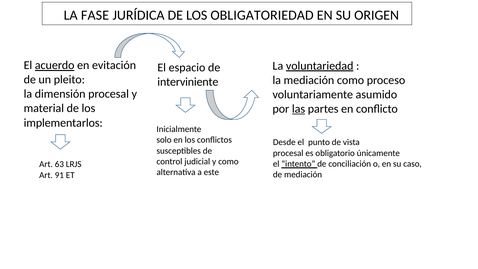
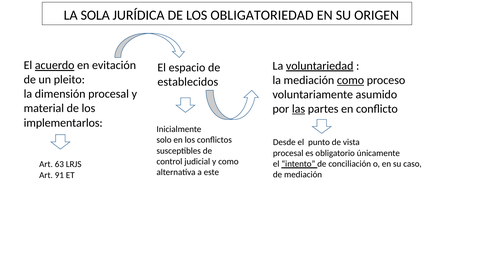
FASE: FASE -> SOLA (95, 15)
como underline: none -> present (351, 80)
interviniente: interviniente -> establecidos (188, 82)
